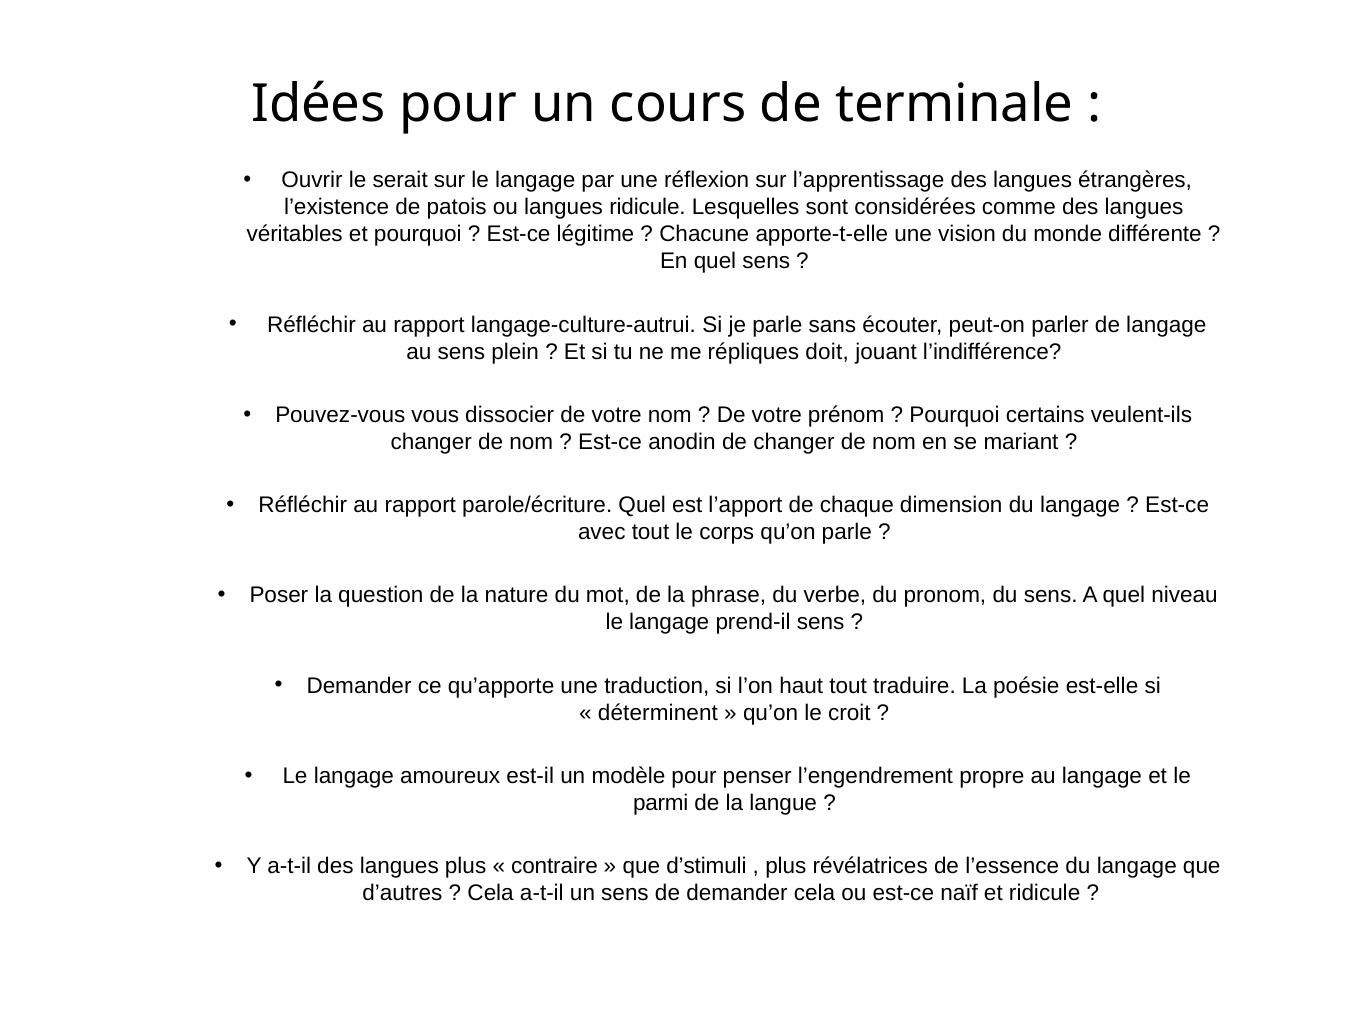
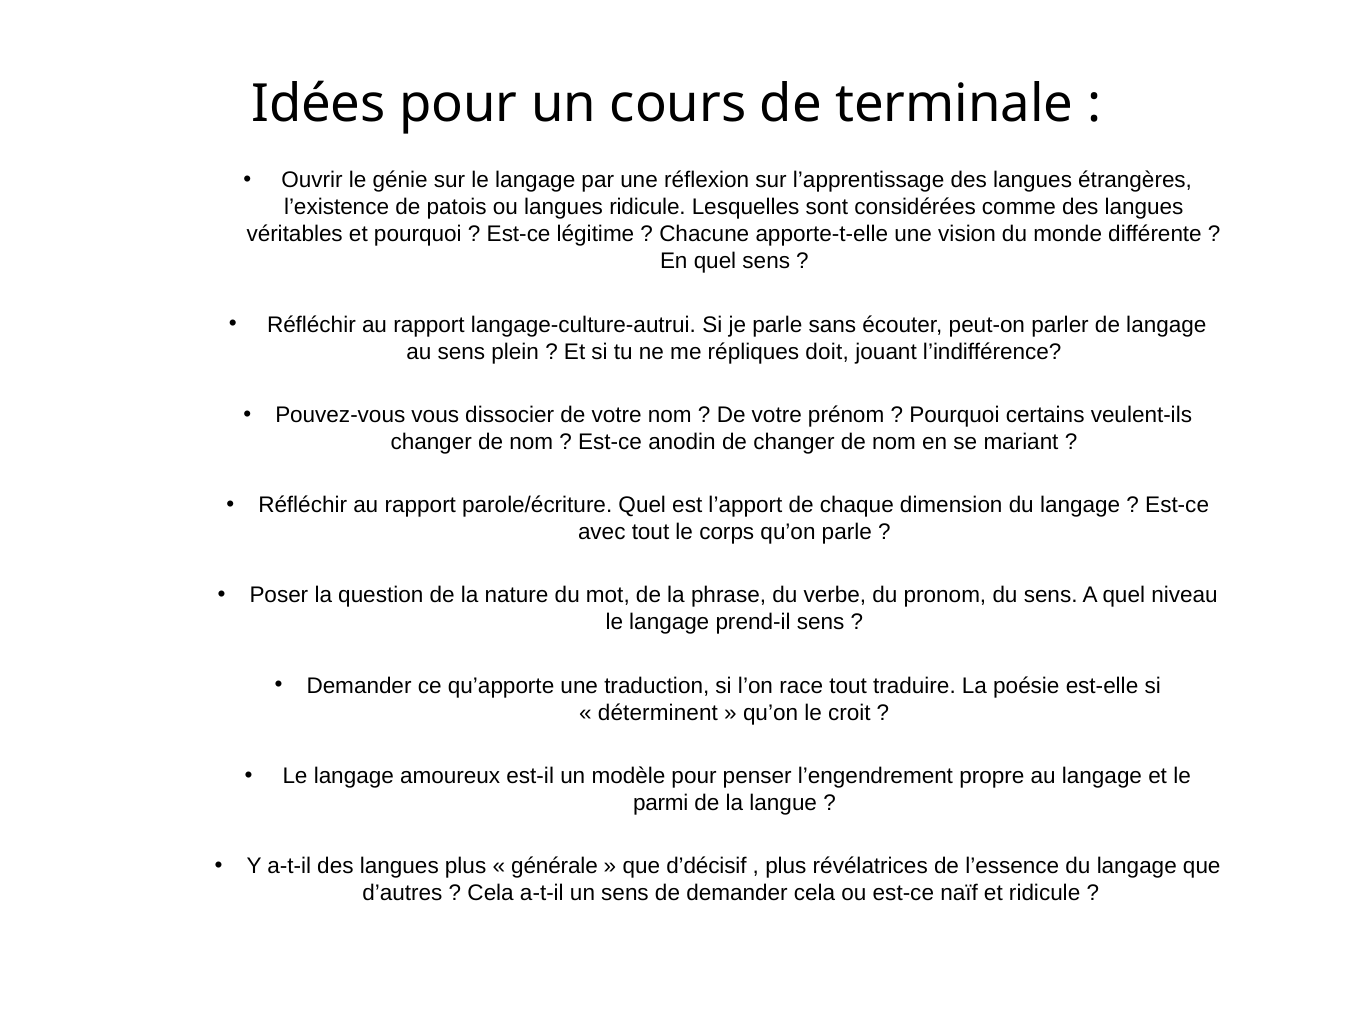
serait: serait -> génie (400, 180)
haut: haut -> race (801, 686)
contraire: contraire -> générale (555, 866)
d’stimuli: d’stimuli -> d’décisif (706, 866)
